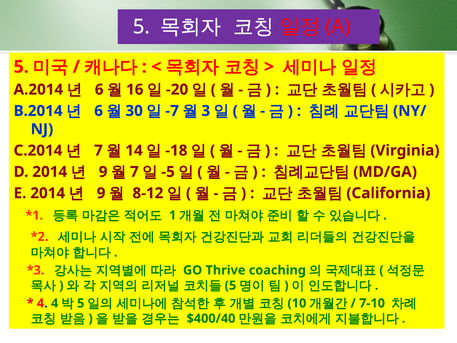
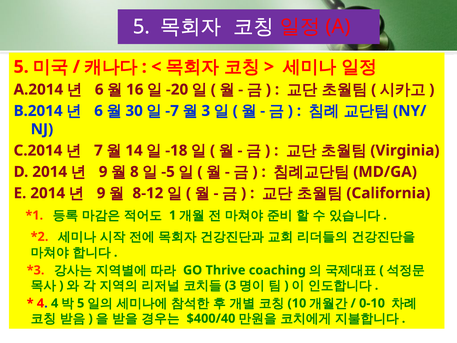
7: 7 -> 8 (134, 172)
5: 5 -> 3 (230, 285)
7-10: 7-10 -> 0-10 (372, 303)
